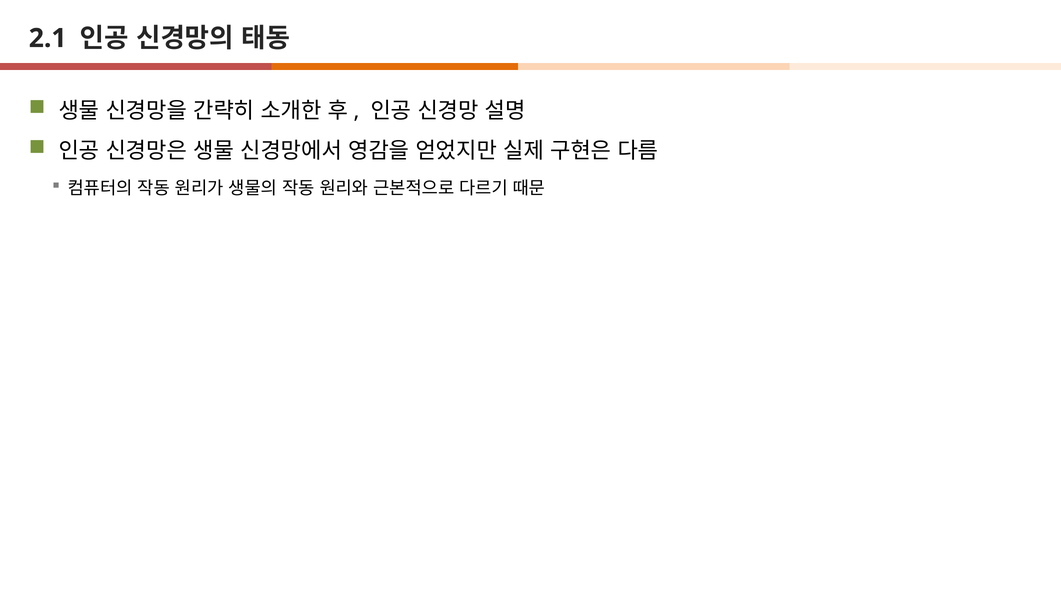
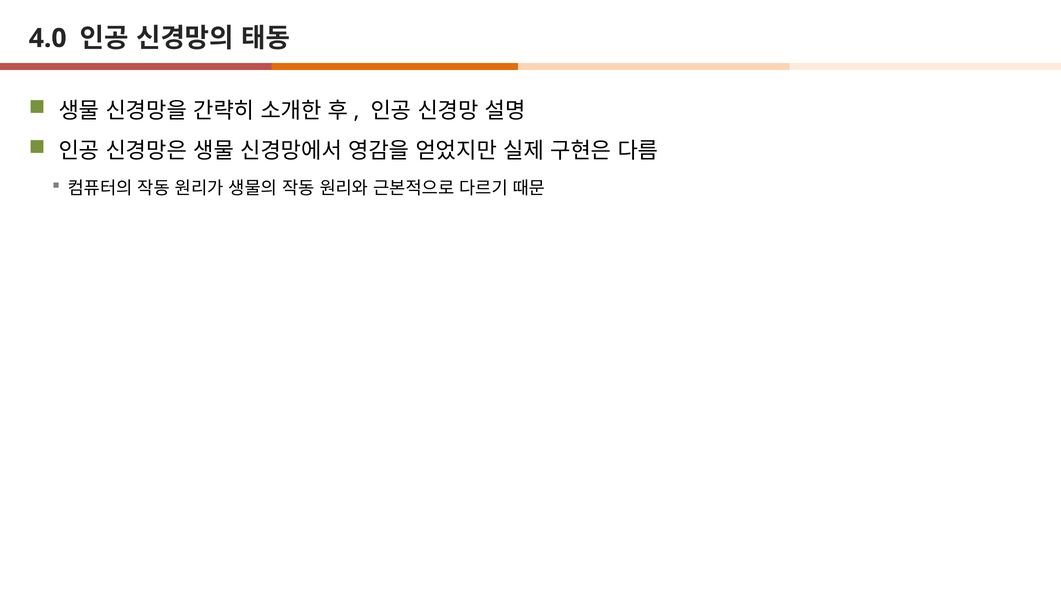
2.1: 2.1 -> 4.0 (48, 38)
